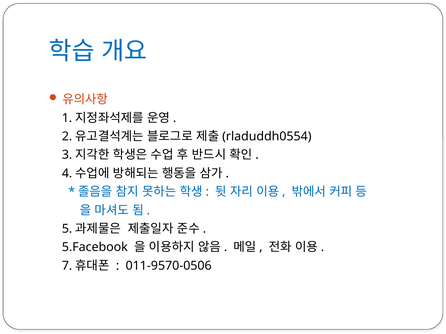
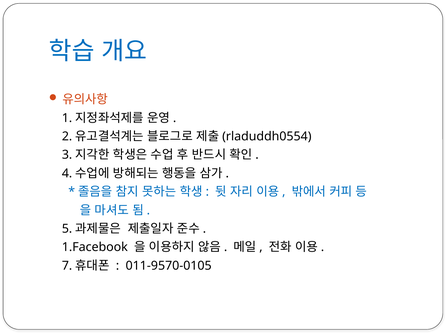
5.Facebook: 5.Facebook -> 1.Facebook (95, 248)
011-9570-0506: 011-9570-0506 -> 011-9570-0105 (169, 266)
